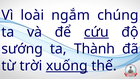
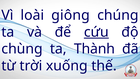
ngắm: ngắm -> giông (71, 15)
sướng: sướng -> chùng (22, 49)
xuống underline: present -> none (67, 66)
